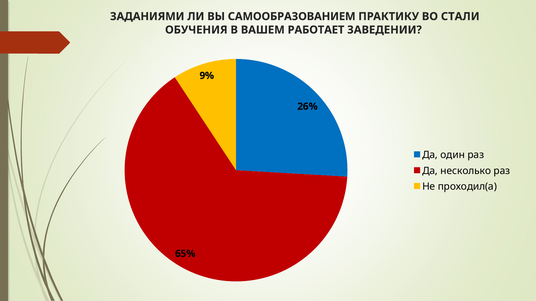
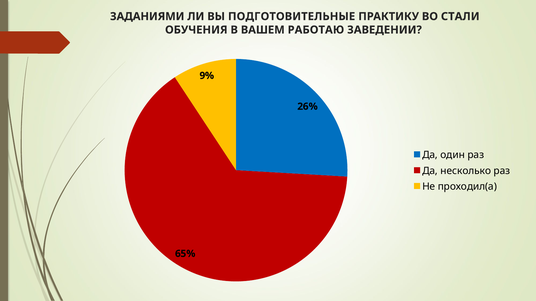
САМООБРАЗОВАНИЕМ: САМООБРАЗОВАНИЕМ -> ПОДГОТОВИТЕЛЬНЫЕ (292, 16)
РАБОТАЕТ: РАБОТАЕТ -> РАБОТАЮ (316, 30)
